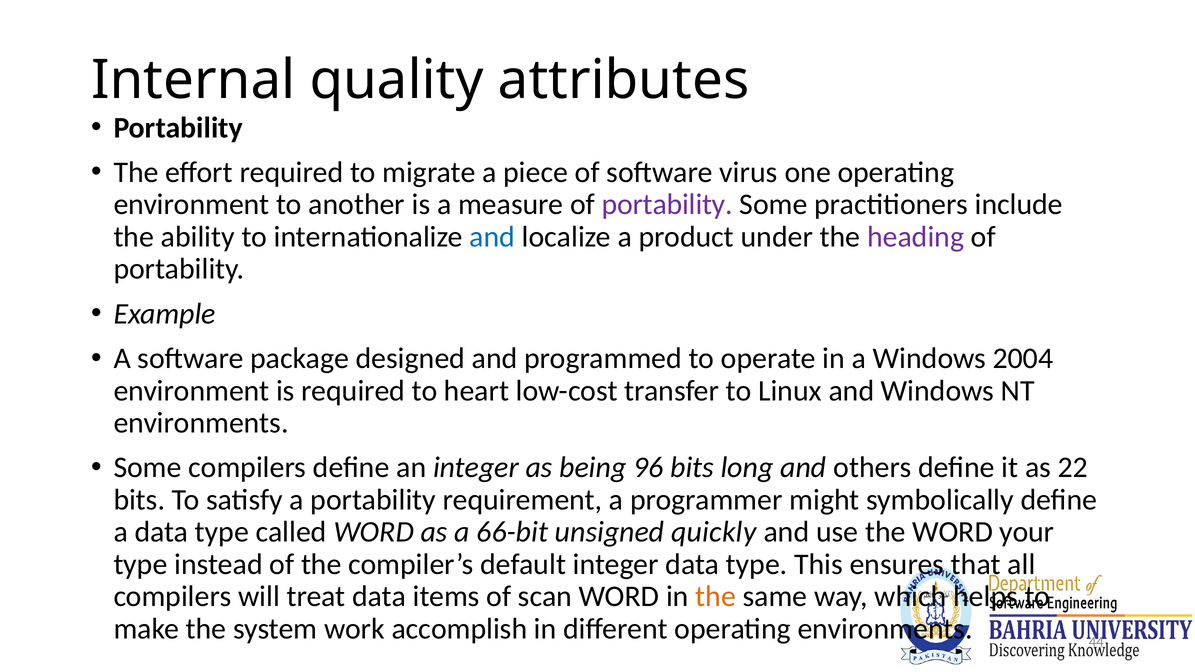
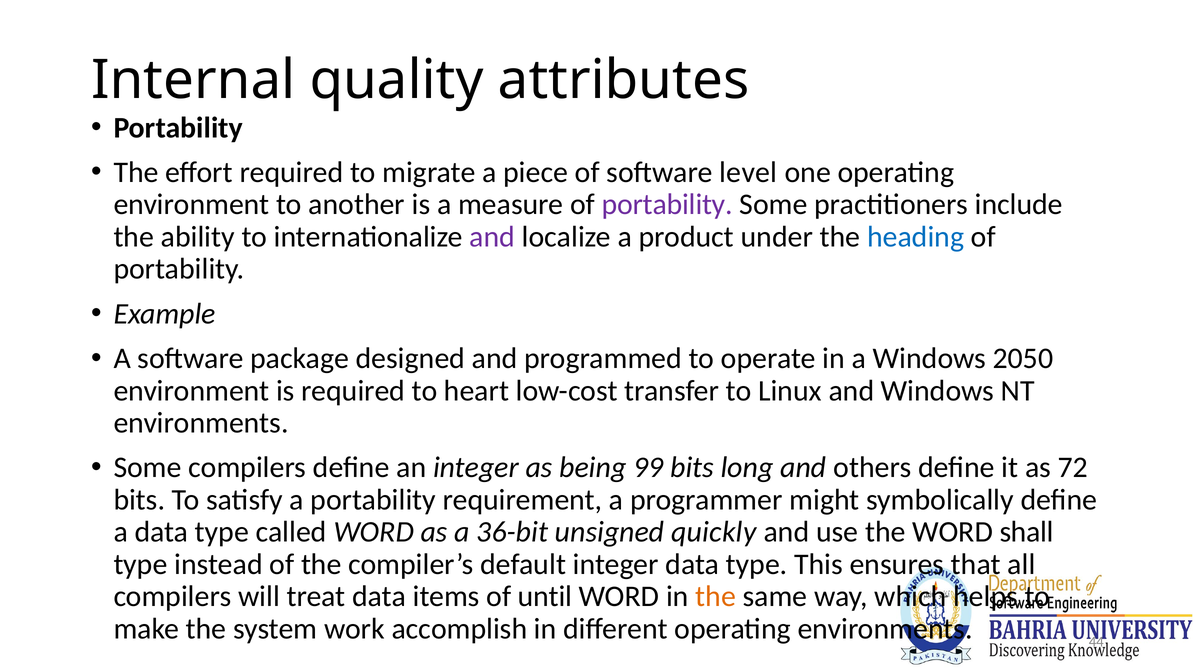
virus: virus -> level (748, 172)
and colour: blue -> purple (492, 237)
heading colour: purple -> blue (916, 237)
2004: 2004 -> 2050 (1023, 359)
96: 96 -> 99 (648, 468)
22: 22 -> 72 (1073, 468)
66-bit: 66-bit -> 36-bit (512, 532)
your: your -> shall (1027, 532)
scan: scan -> until (545, 597)
